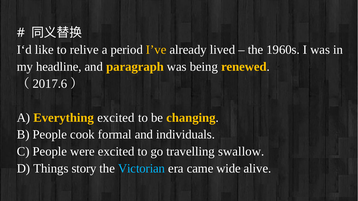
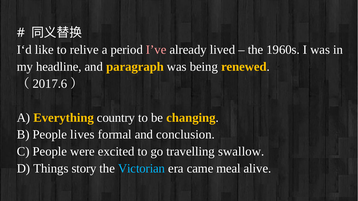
I’ve colour: yellow -> pink (156, 50)
Everything excited: excited -> country (116, 118)
cook: cook -> lives (82, 135)
individuals: individuals -> conclusion (186, 135)
wide: wide -> meal (229, 169)
